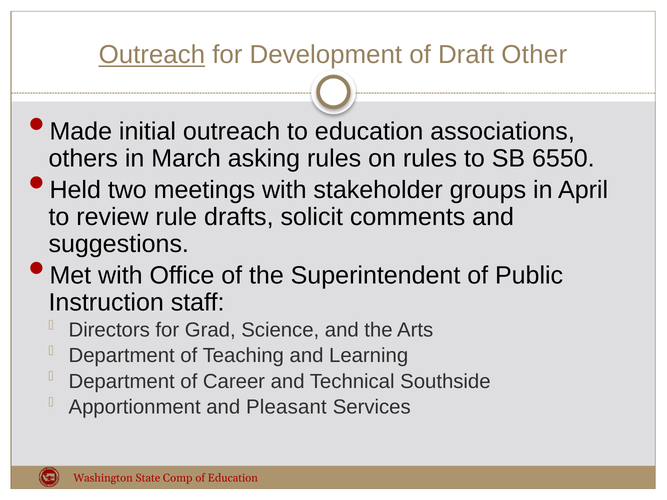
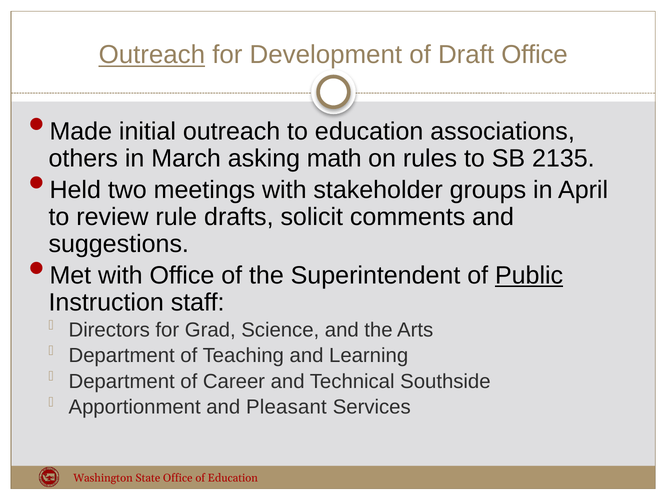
Draft Other: Other -> Office (534, 55)
asking rules: rules -> math (334, 158)
6550: 6550 -> 2135 (563, 158)
Public underline: none -> present (529, 276)
State Comp: Comp -> Office (178, 478)
